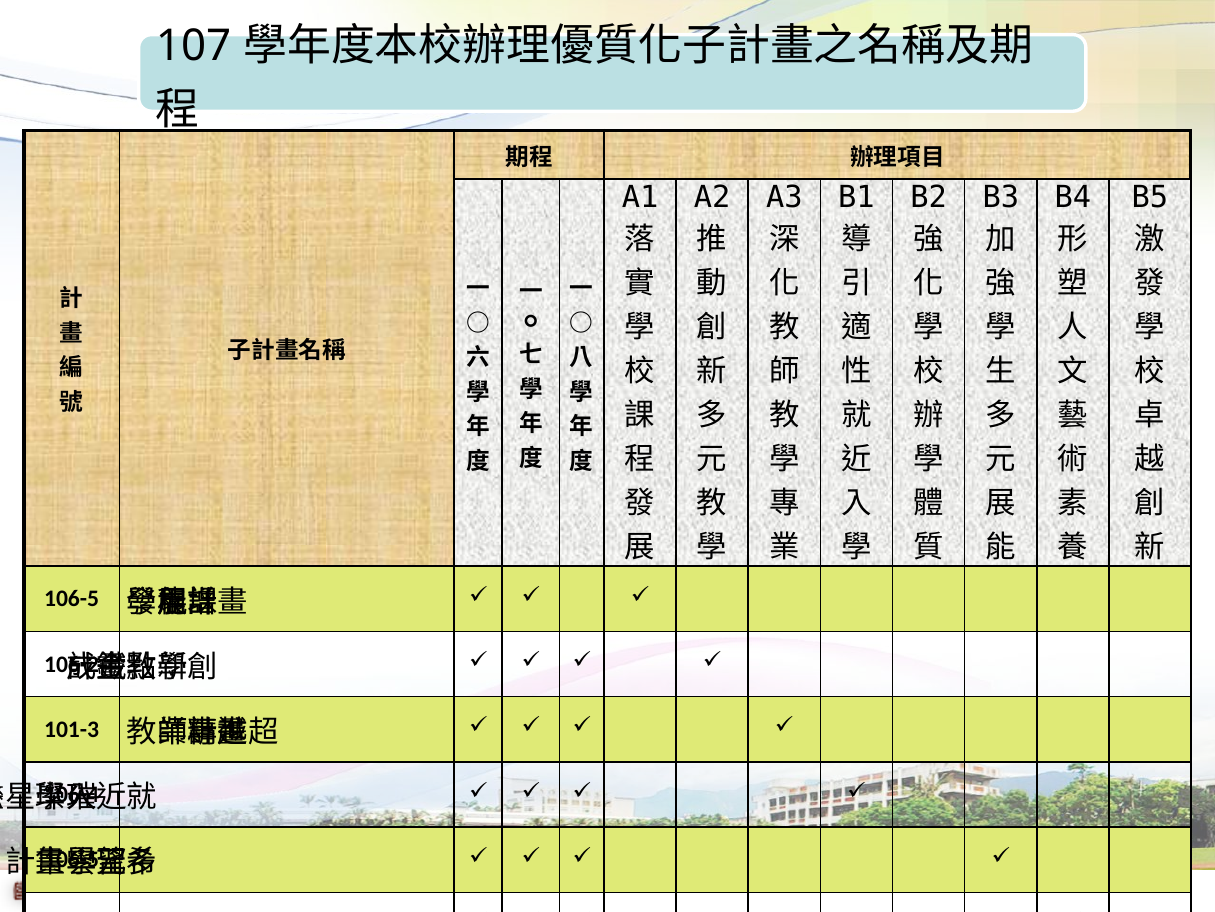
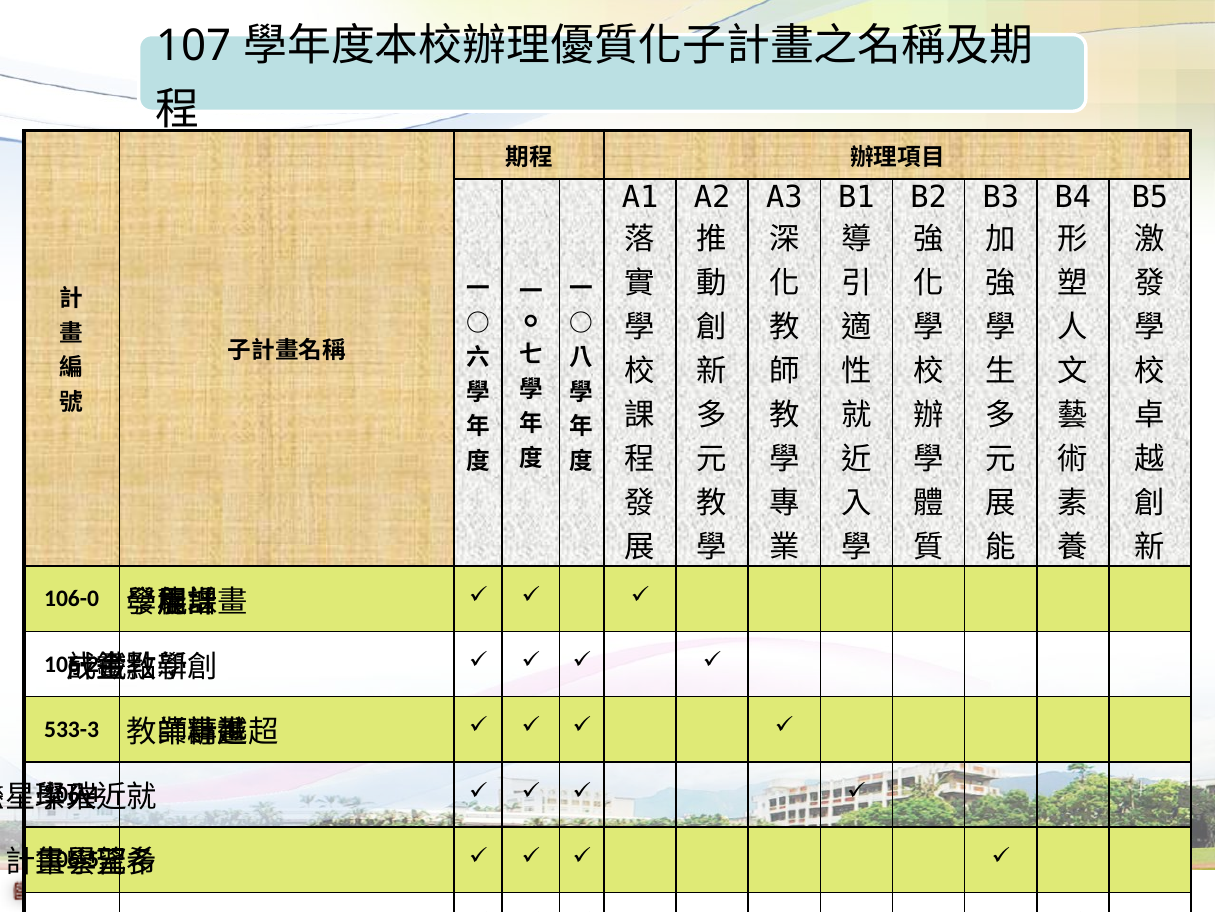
106-5: 106-5 -> 106-0 (72, 599)
101-3: 101-3 -> 533-3 (72, 729)
